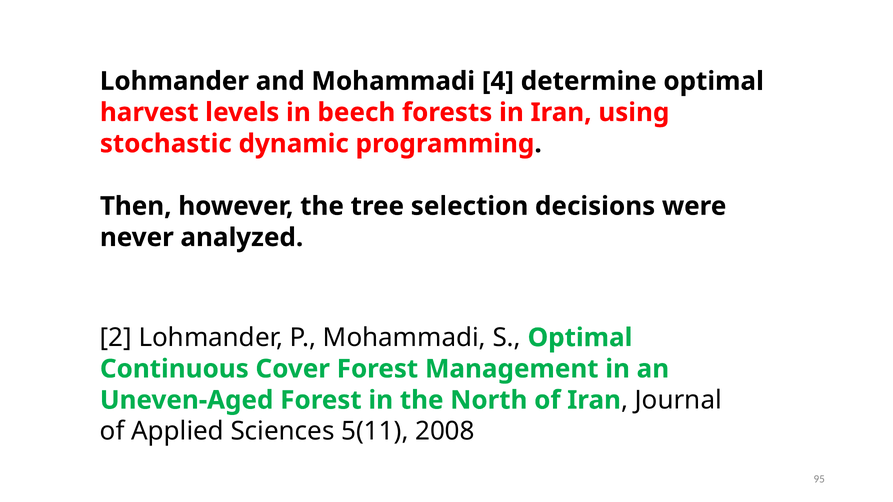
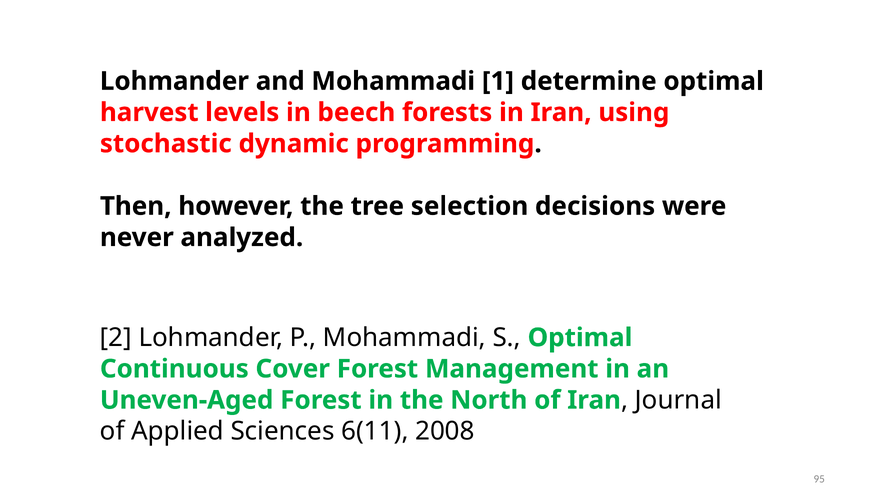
4: 4 -> 1 (498, 81)
5(11: 5(11 -> 6(11 (375, 432)
